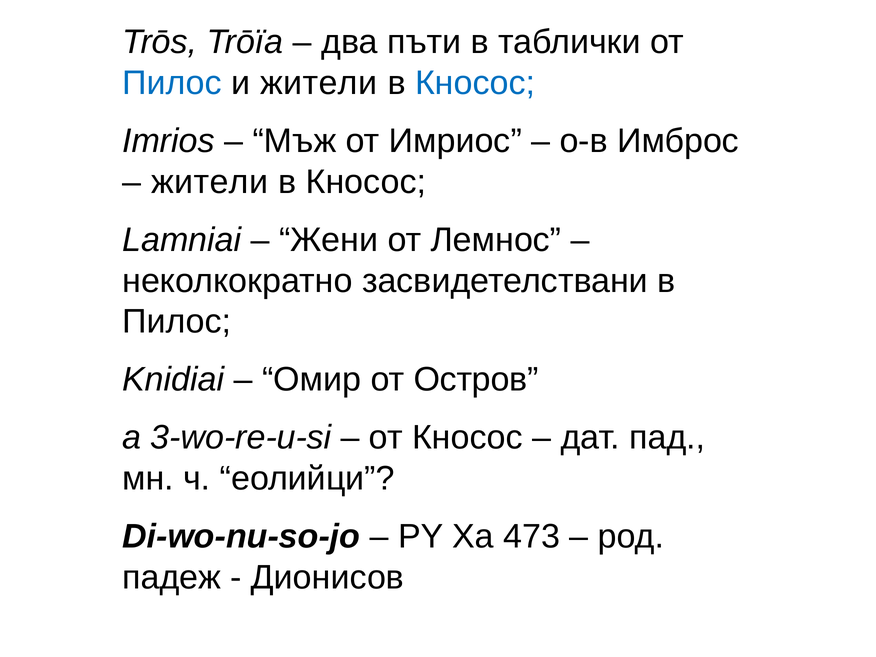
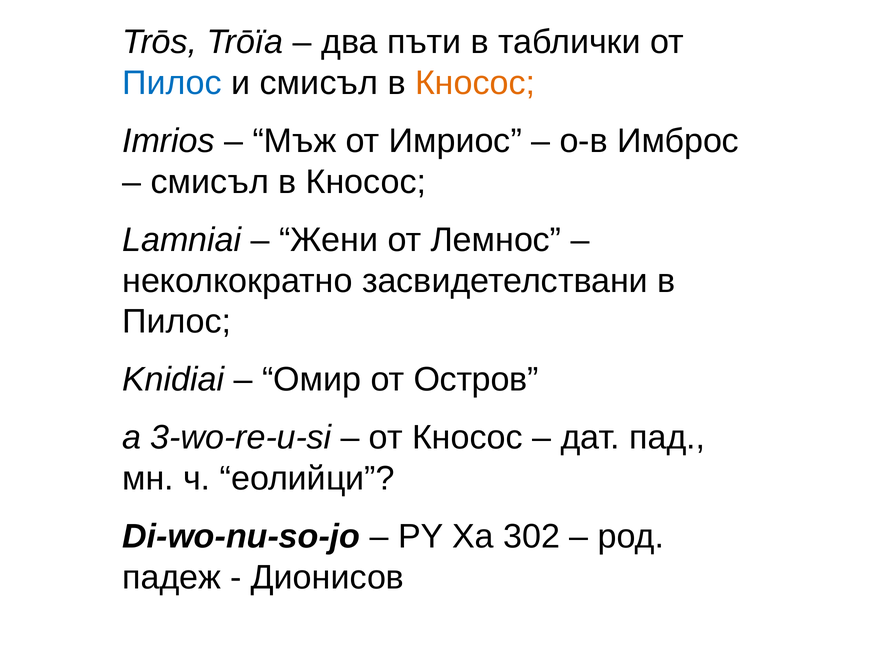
и жители: жители -> смисъл (319, 83)
Кносос colour: blue -> orange (475, 83)
жители: жители -> смисъл (210, 182)
473: 473 -> 302 (532, 536)
